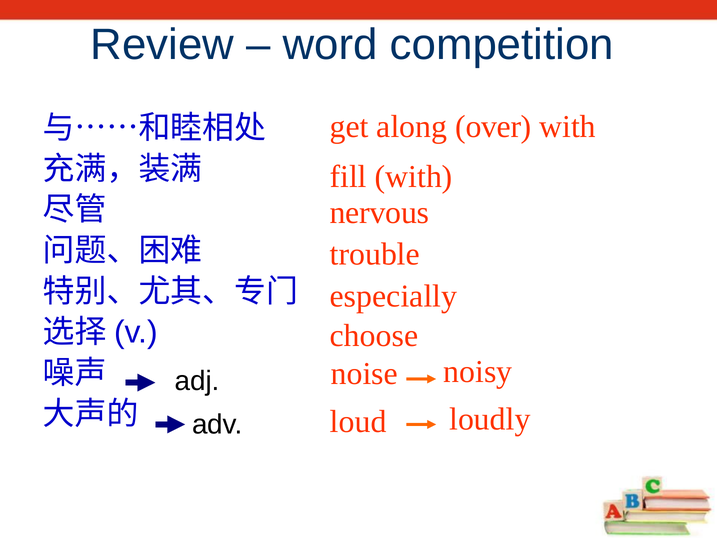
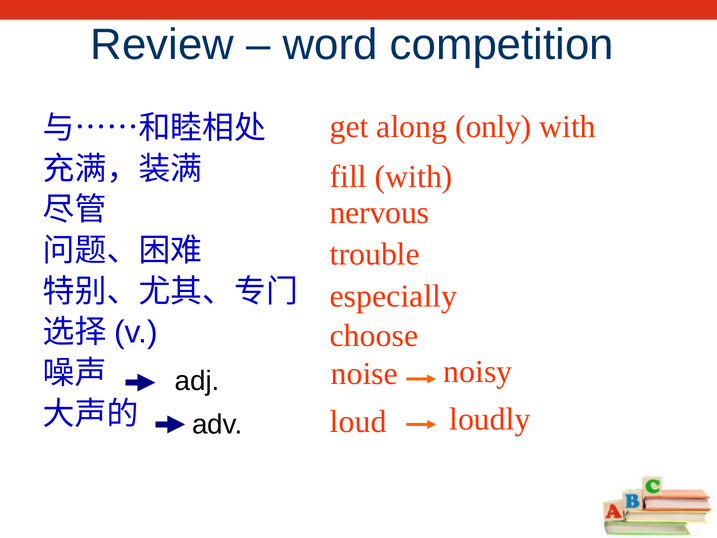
over: over -> only (493, 126)
